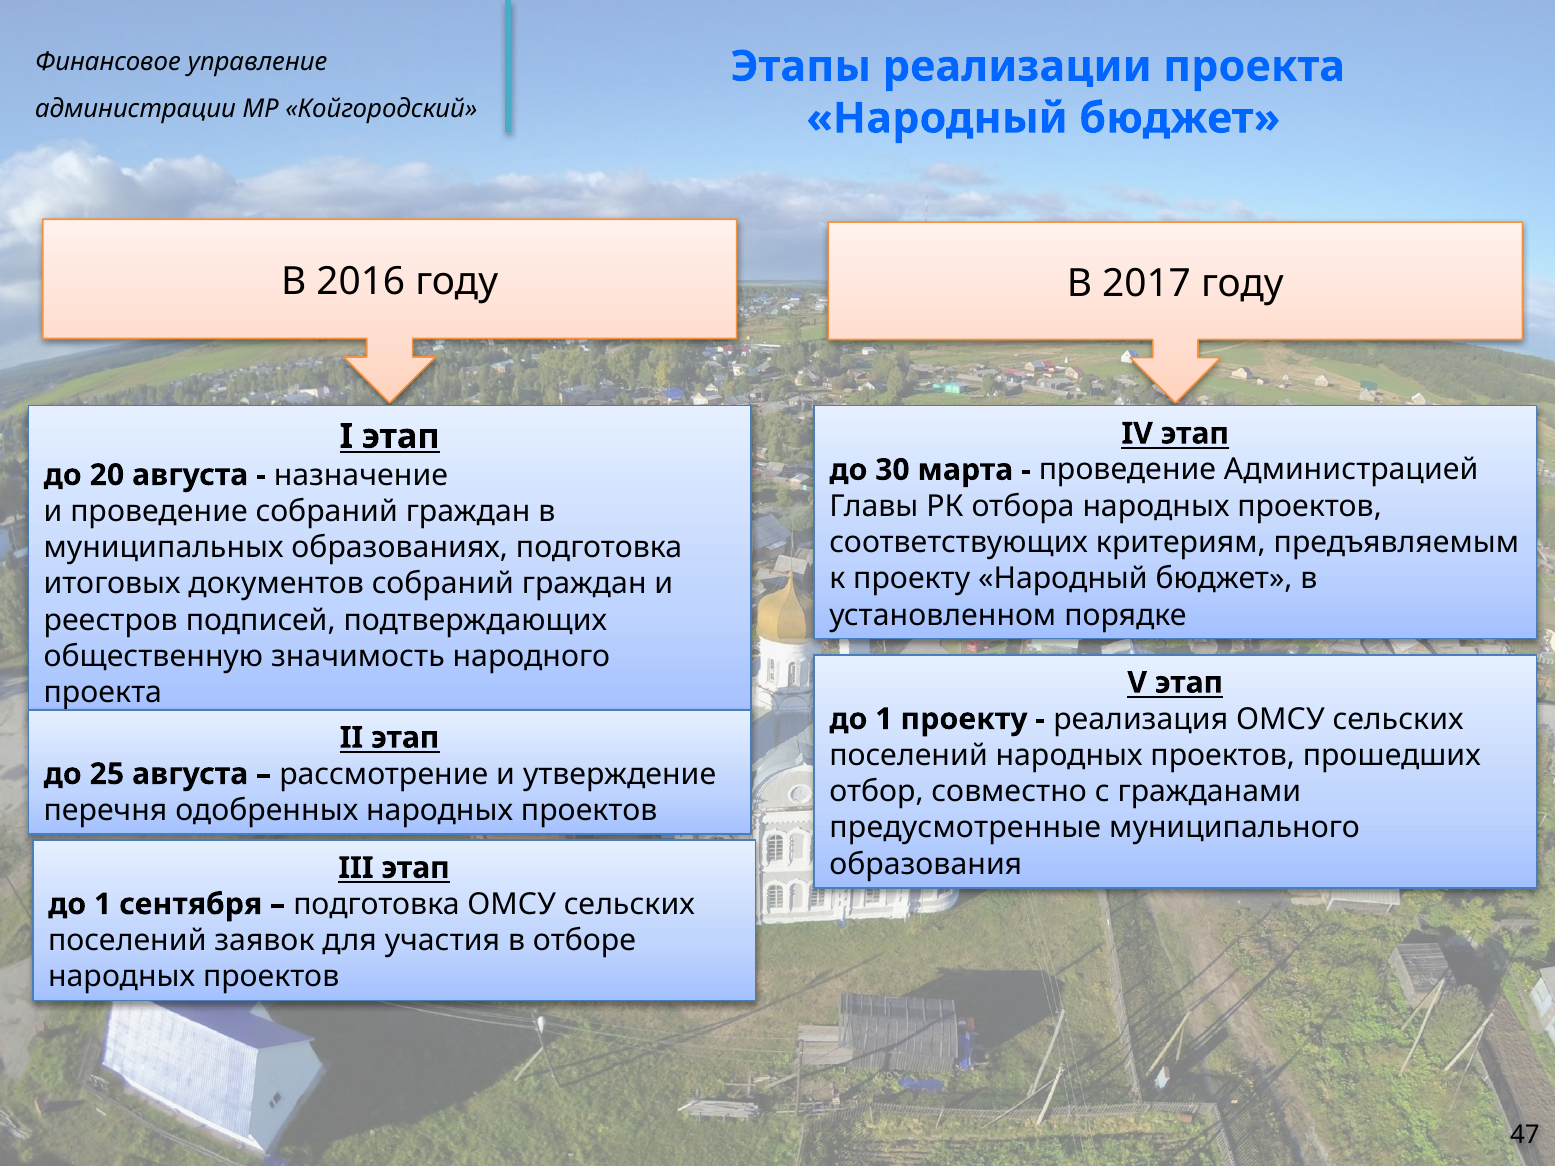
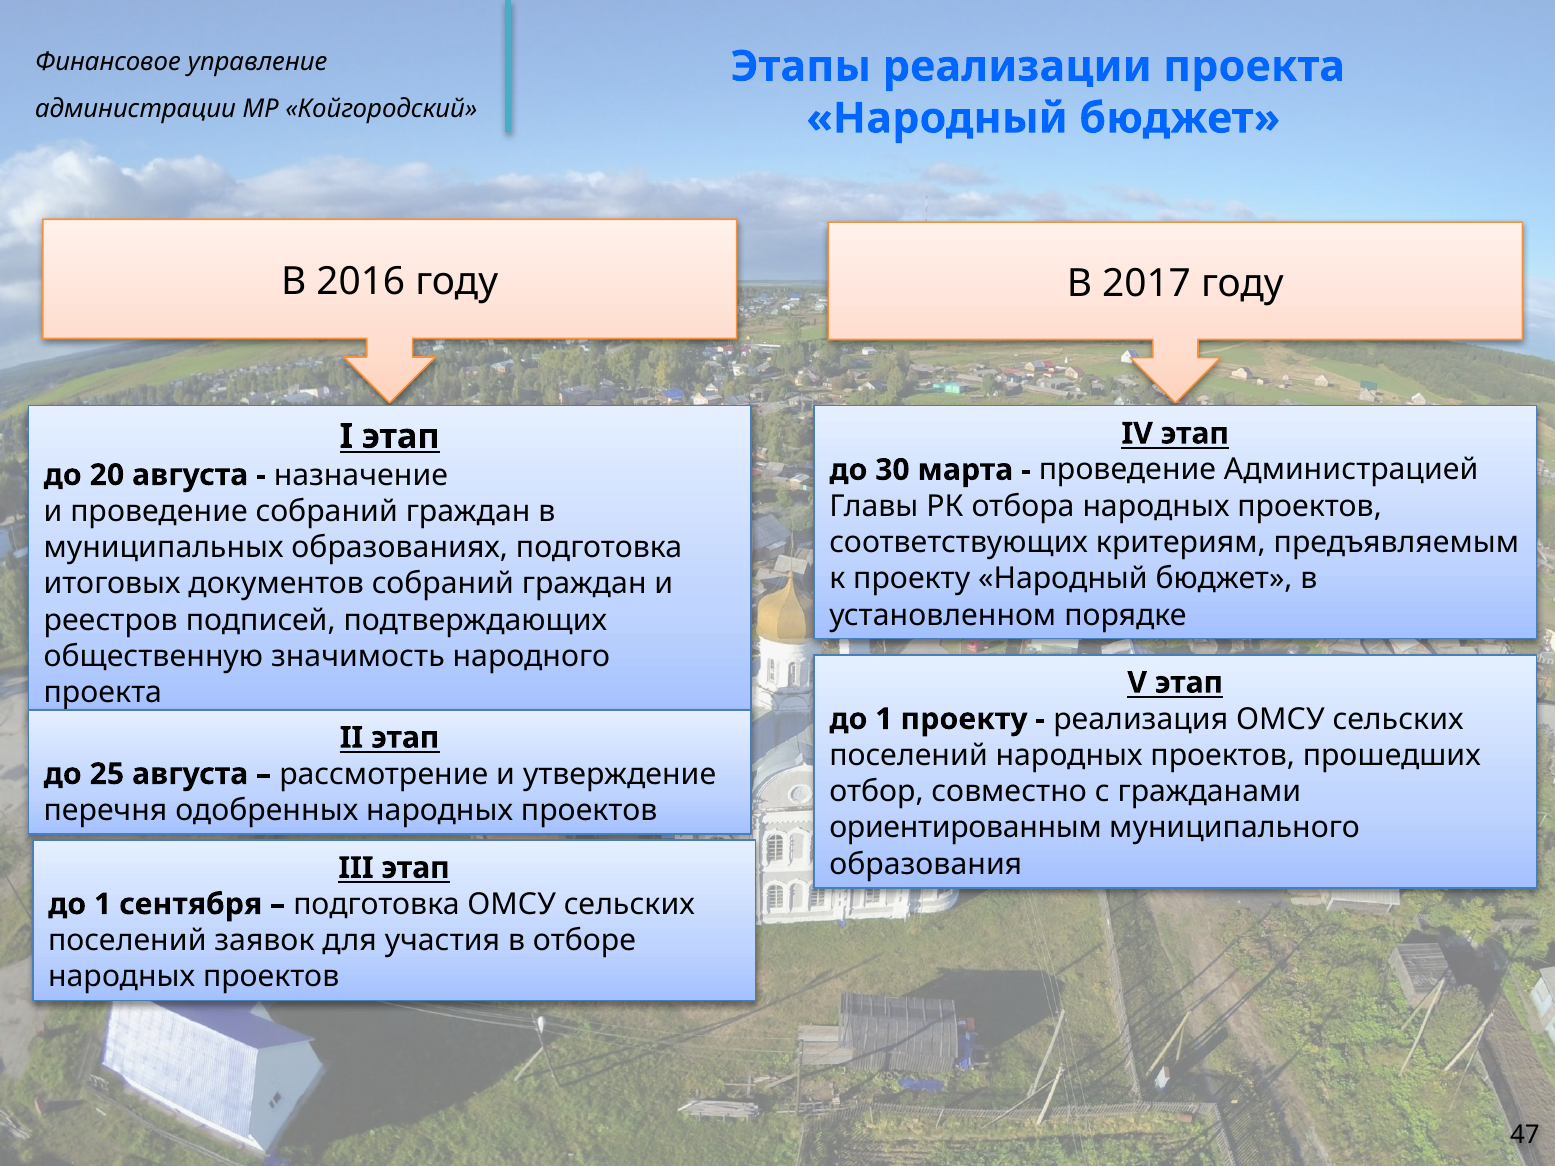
предусмотренные: предусмотренные -> ориентированным (966, 828)
